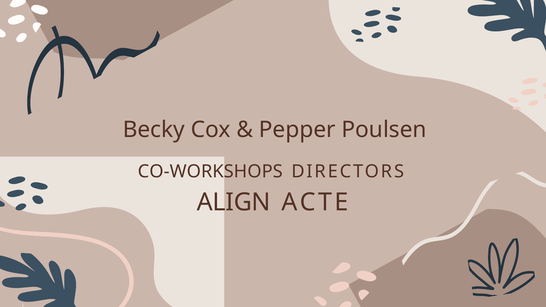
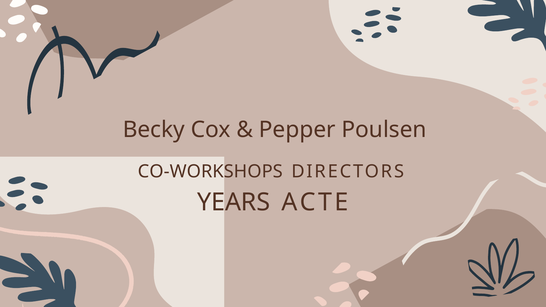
ALIGN: ALIGN -> YEARS (234, 202)
